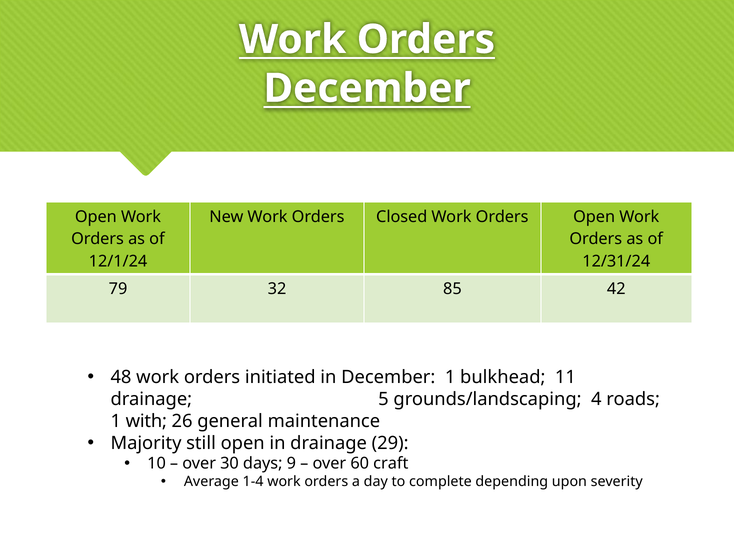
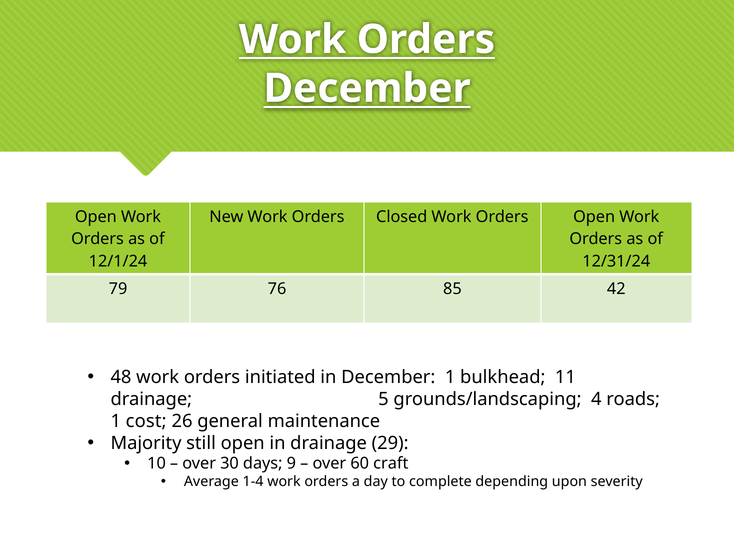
32: 32 -> 76 (277, 289)
with: with -> cost (146, 421)
